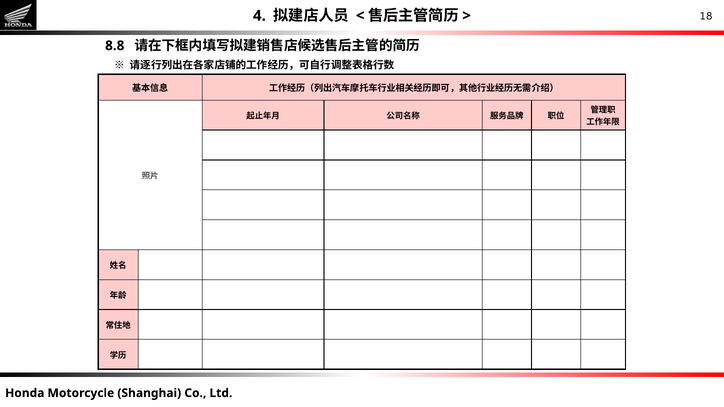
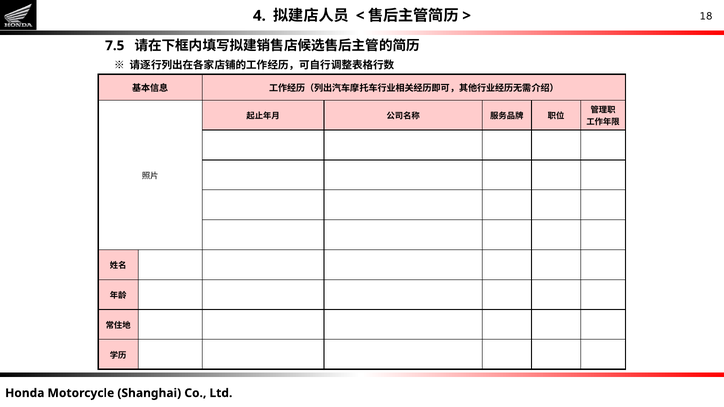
8.8: 8.8 -> 7.5 (115, 46)
